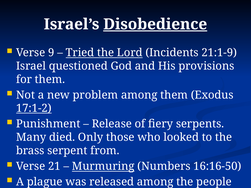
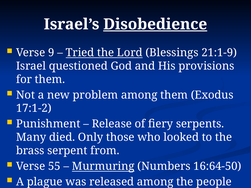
Incidents: Incidents -> Blessings (172, 53)
17:1-2 underline: present -> none (34, 108)
21: 21 -> 55 (54, 166)
16:16-50: 16:16-50 -> 16:64-50 (217, 166)
